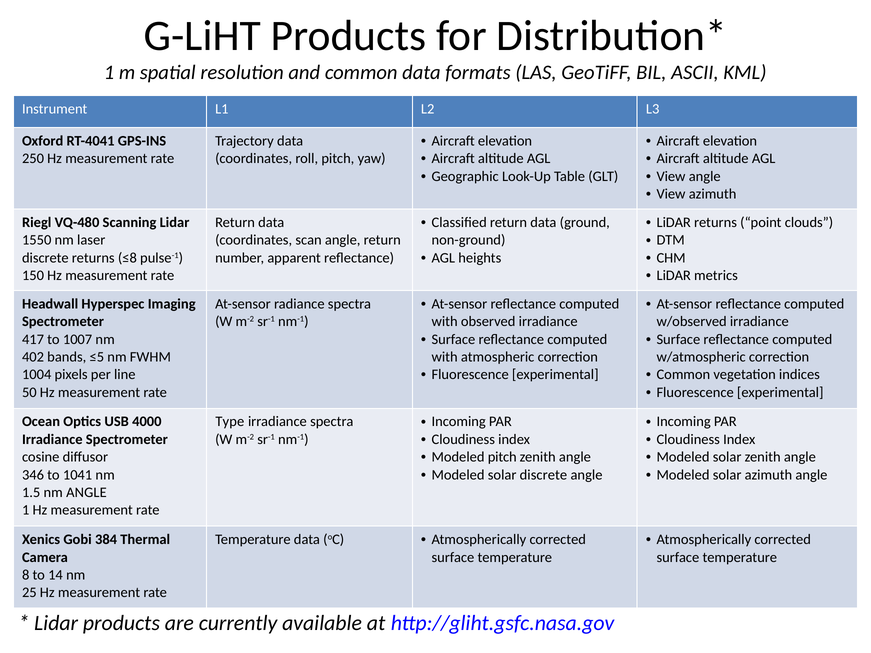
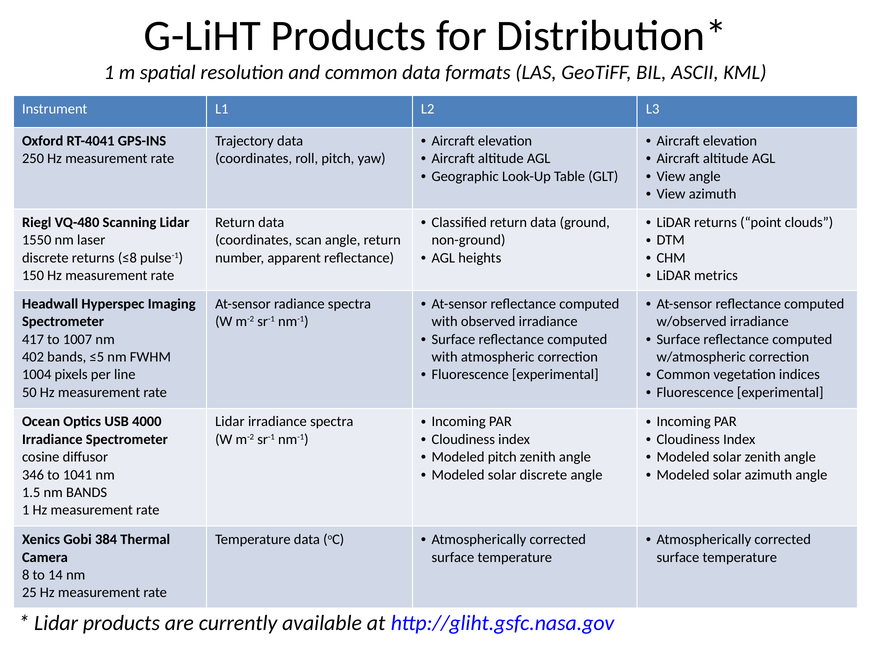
Type: Type -> Lidar (230, 422)
nm ANGLE: ANGLE -> BANDS (87, 493)
